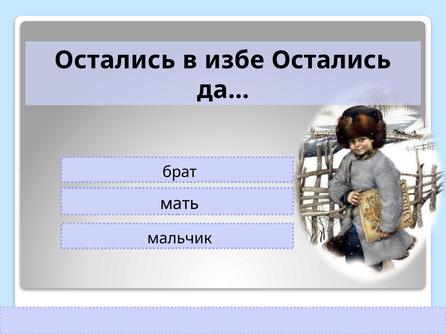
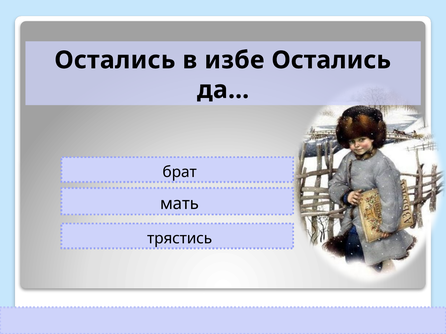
мальчик: мальчик -> трястись (180, 239)
